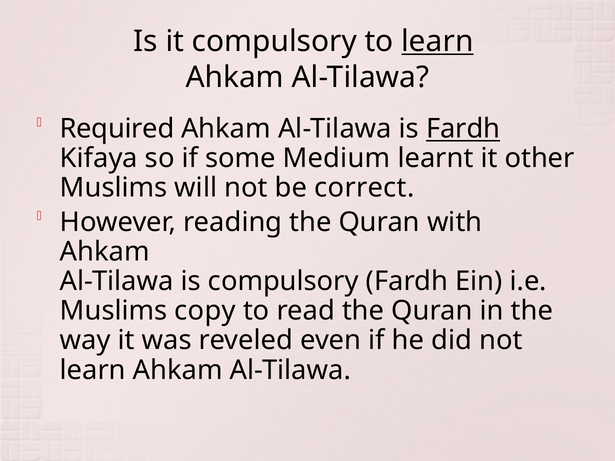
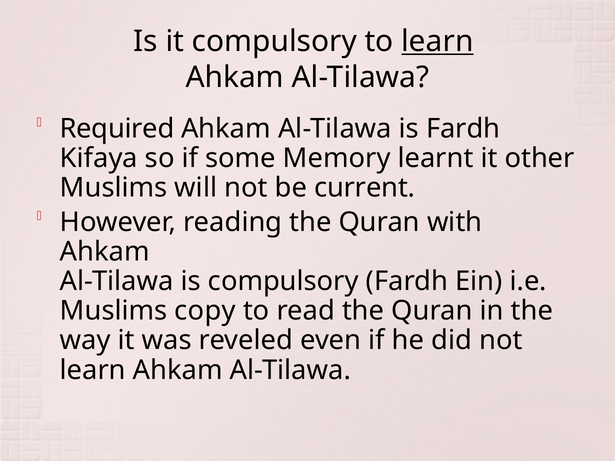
Fardh underline: present -> none (463, 129)
Medium: Medium -> Memory (337, 159)
correct: correct -> current (365, 188)
